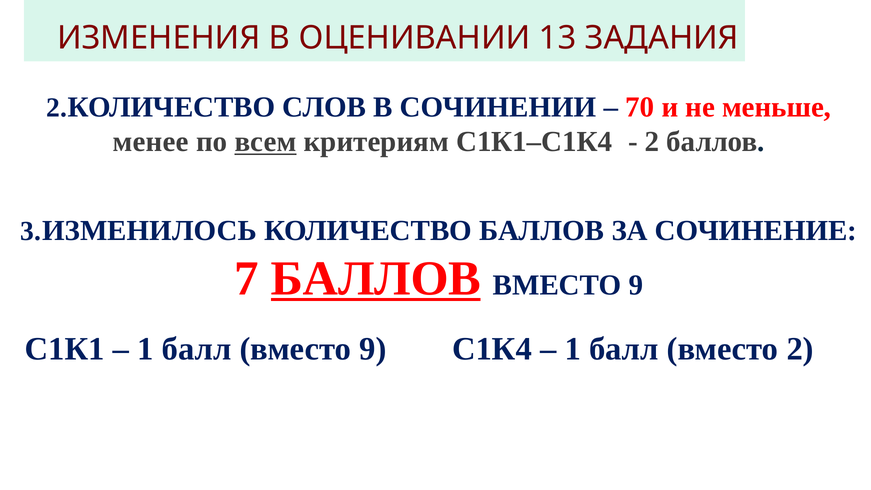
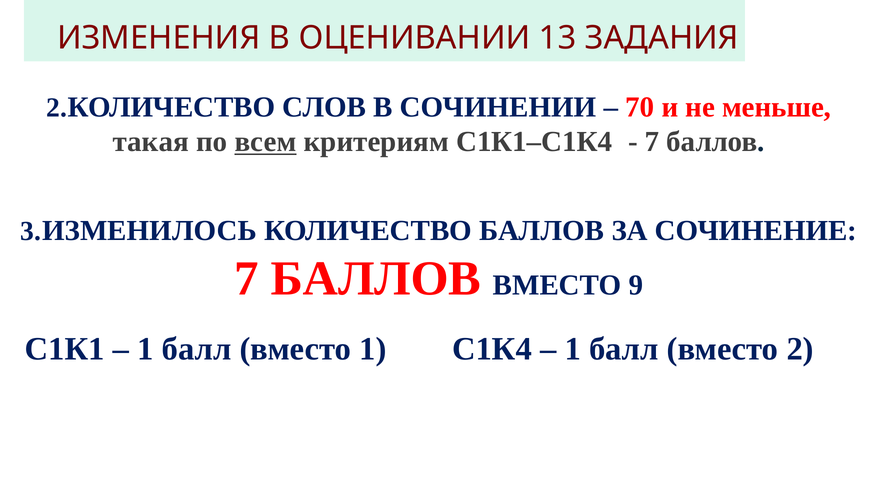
менее: менее -> такая (151, 142)
2: 2 -> 7 (652, 142)
БАЛЛОВ underline: present -> none (376, 279)
балл вместо 9: 9 -> 1 (373, 349)
